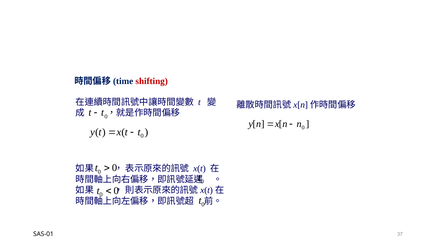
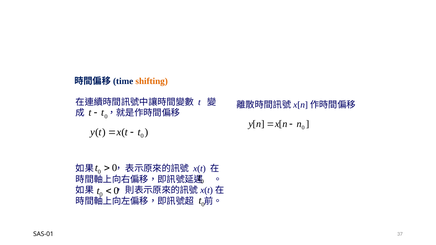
shifting colour: red -> orange (152, 81)
